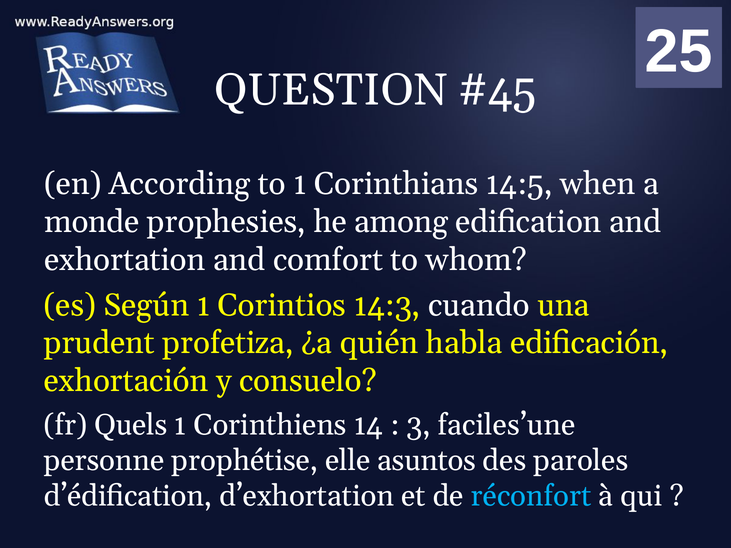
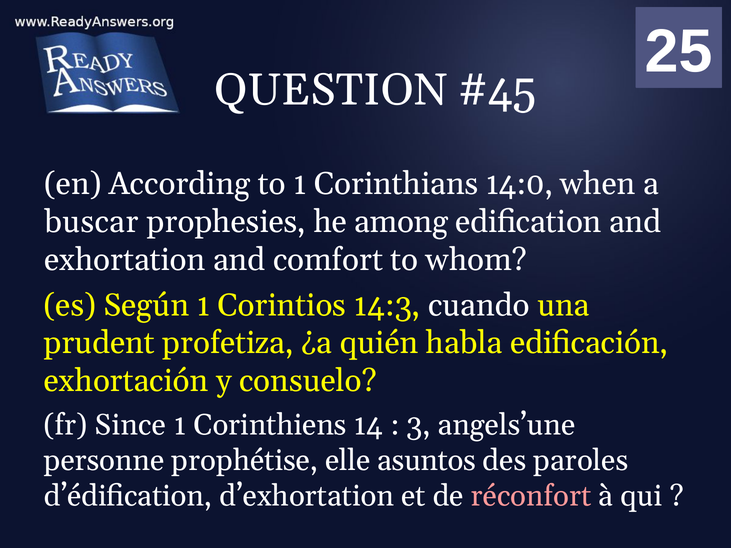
14:5: 14:5 -> 14:0 (519, 184)
monde: monde -> buscar (91, 222)
Quels: Quels -> Since (130, 425)
faciles’une: faciles’une -> angels’une (507, 425)
réconfort colour: light blue -> pink (531, 496)
